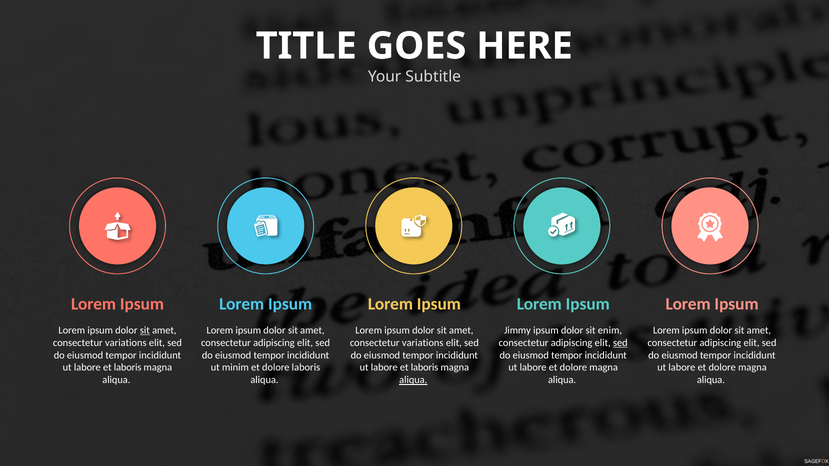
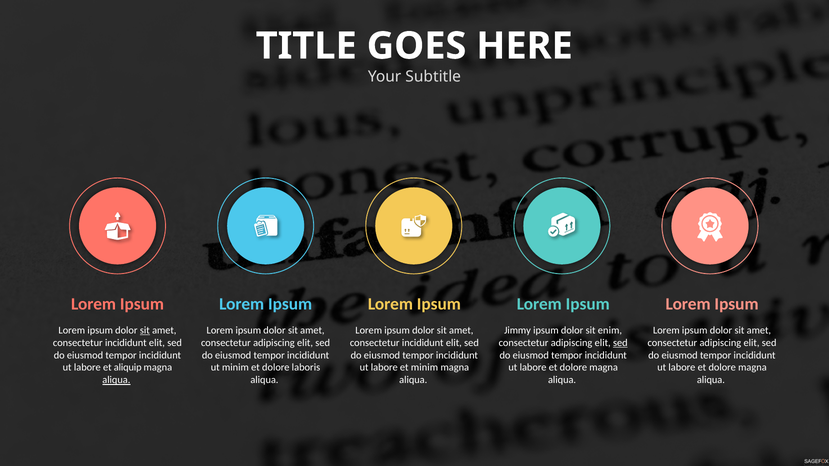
variations: variations -> incididunt (126, 343)
variations: variations -> incididunt (423, 343)
laboris: laboris -> aliquip (128, 368)
laboris: laboris -> minim (425, 368)
aliqua underline: none -> present (116, 380)
aliqua underline: present -> none (413, 380)
